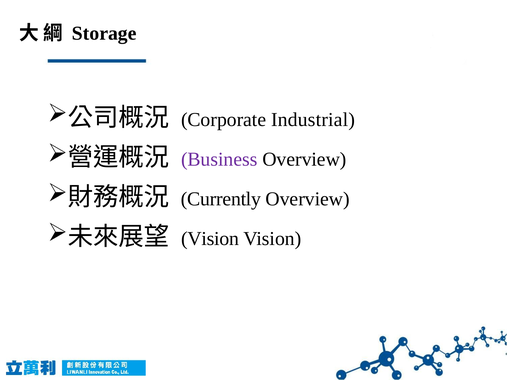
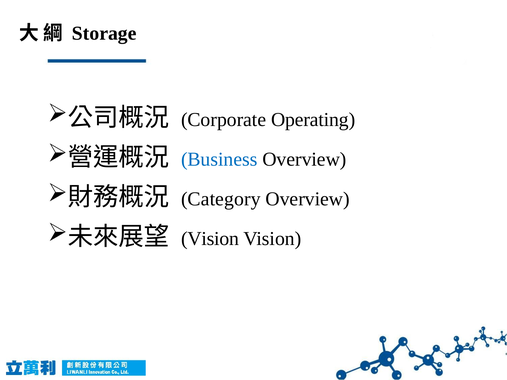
Industrial: Industrial -> Operating (313, 120)
Business colour: purple -> blue (219, 159)
Currently: Currently -> Category (221, 199)
